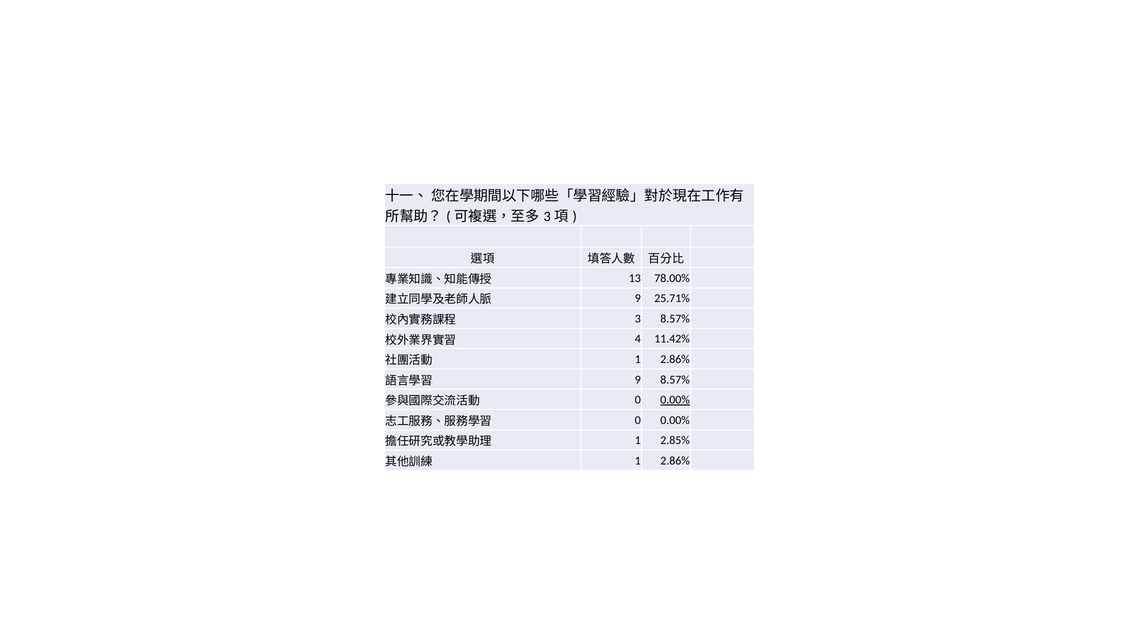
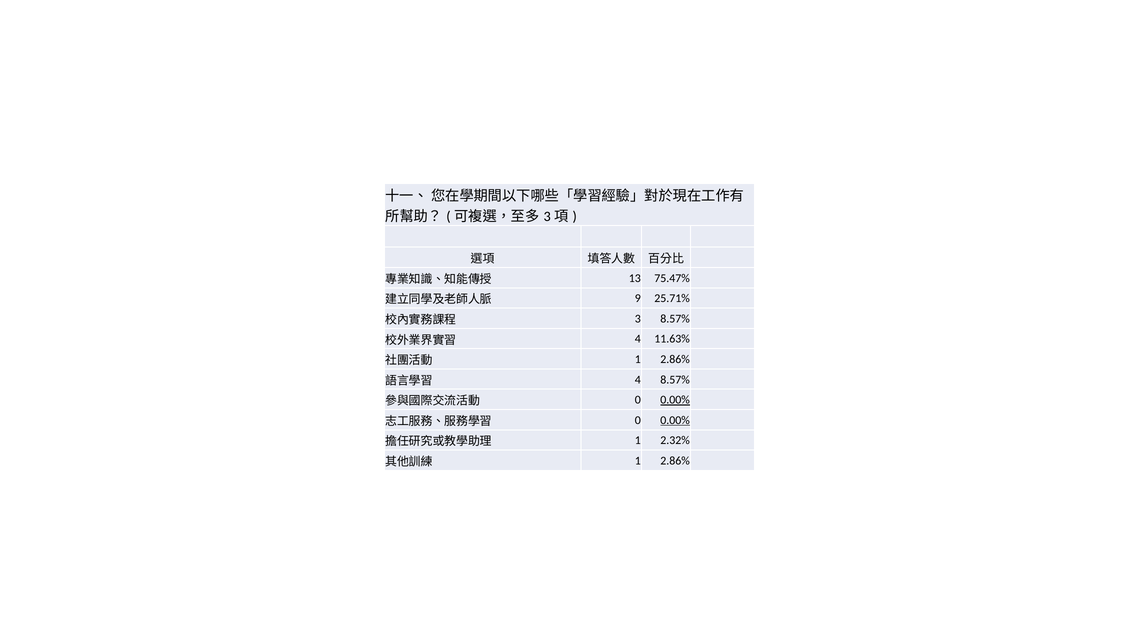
78.00%: 78.00% -> 75.47% (672, 278)
11.42%: 11.42% -> 11.63% (672, 339)
9: 9 -> 4 (638, 379)
0.00% underline: none -> present (675, 420)
2.85%: 2.85% -> 2.32% (675, 440)
